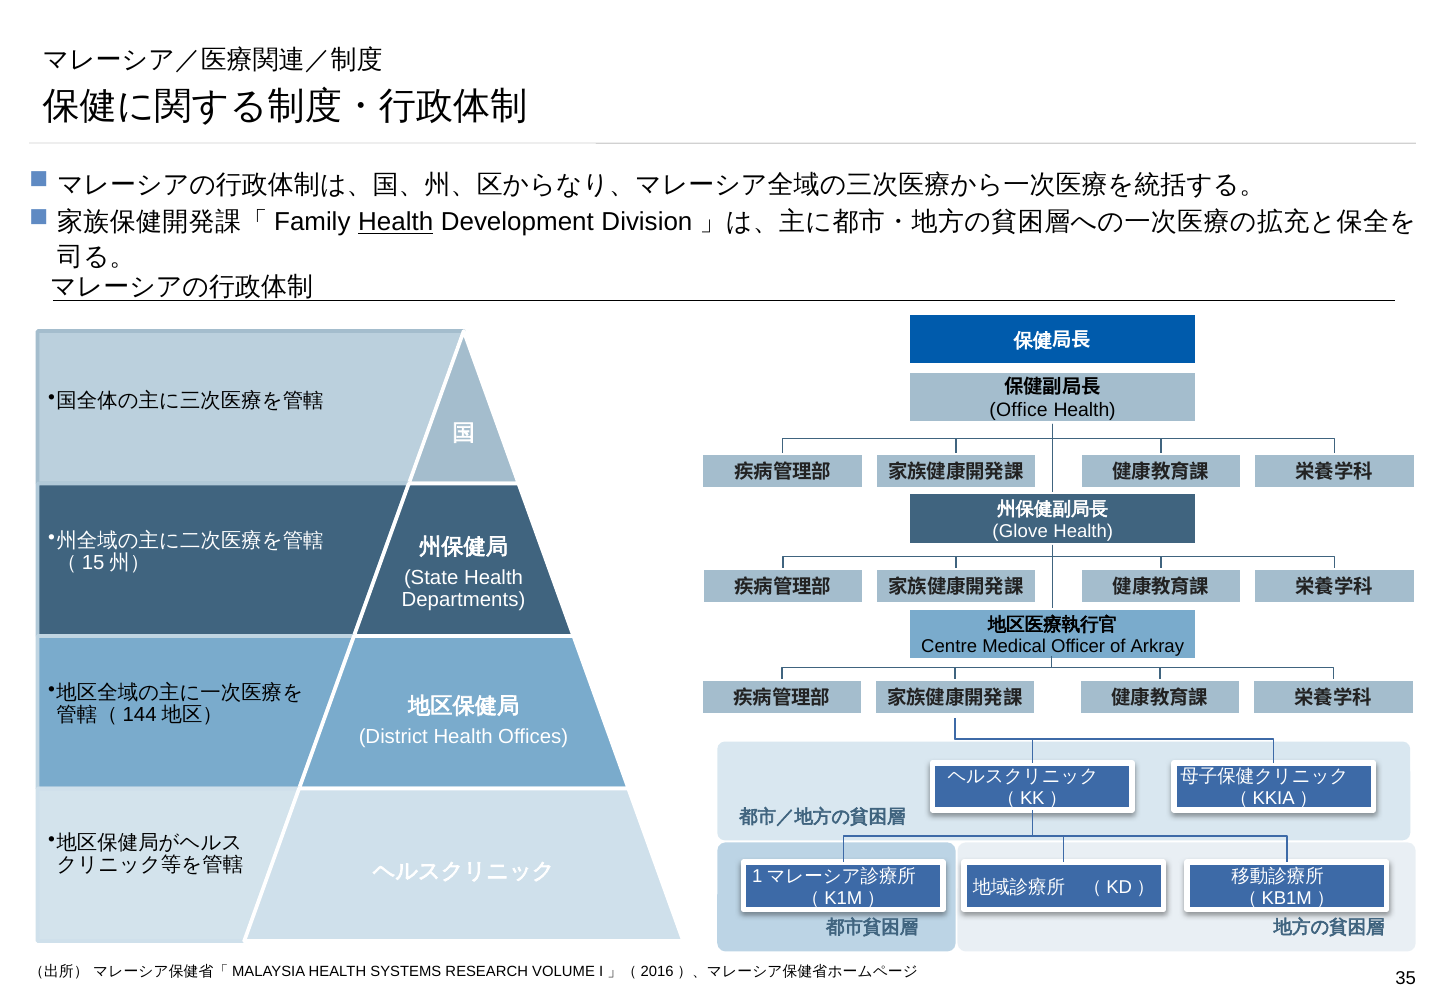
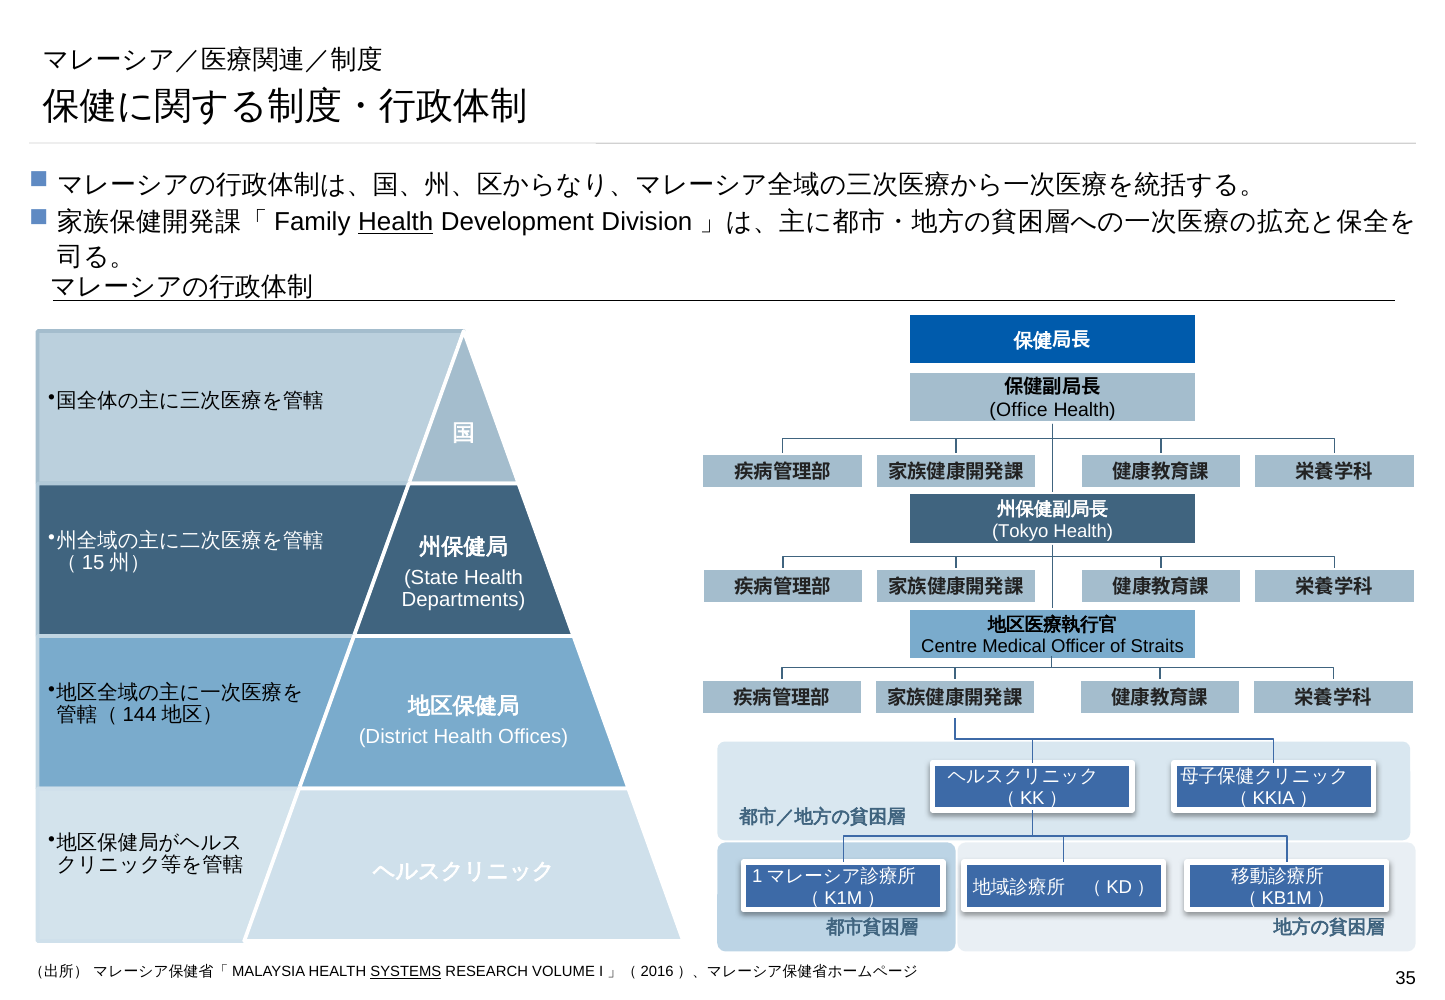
Glove: Glove -> Tokyo (1020, 531)
Arkray: Arkray -> Straits (1157, 647)
SYSTEMS underline: none -> present (406, 972)
